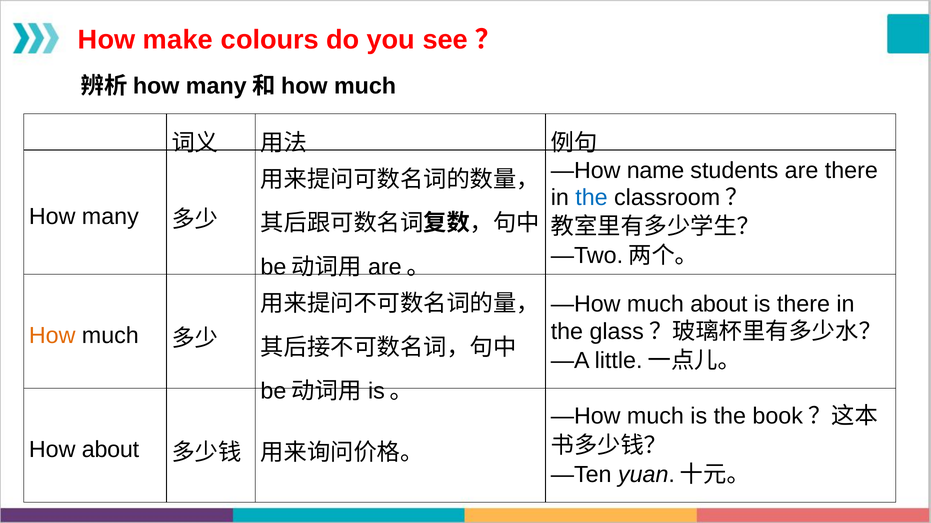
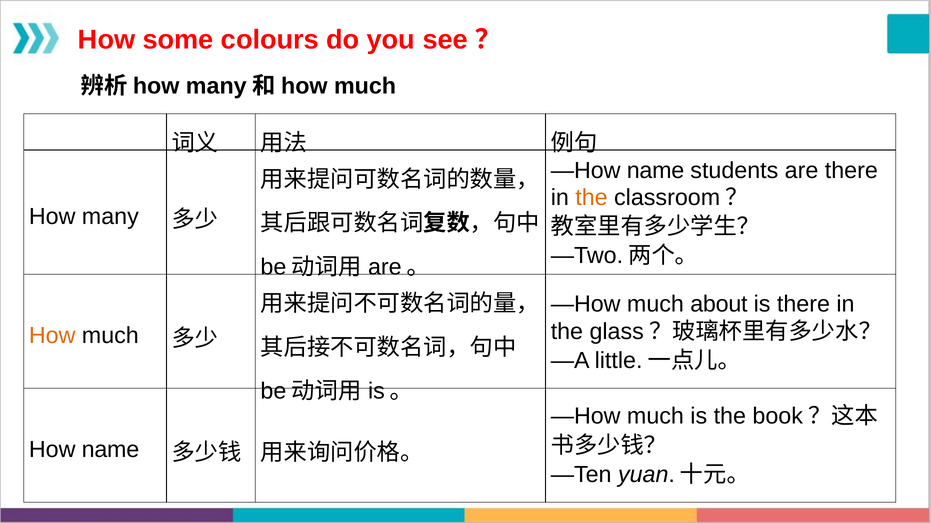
make: make -> some (178, 40)
the colour: blue -> orange (591, 198)
How about: about -> name (110, 450)
